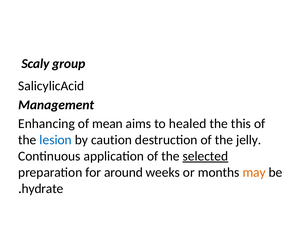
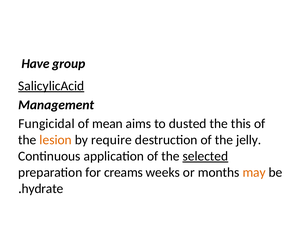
Scaly: Scaly -> Have (35, 64)
SalicylicAcid underline: none -> present (51, 86)
Enhancing: Enhancing -> Fungicidal (46, 123)
healed: healed -> dusted (188, 123)
lesion colour: blue -> orange (56, 140)
caution: caution -> require (111, 140)
around: around -> creams (123, 172)
